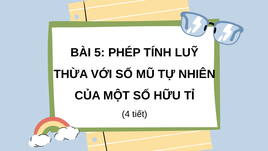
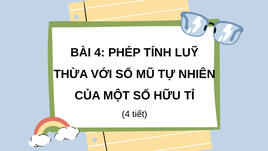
BÀI 5: 5 -> 4 (100, 53)
